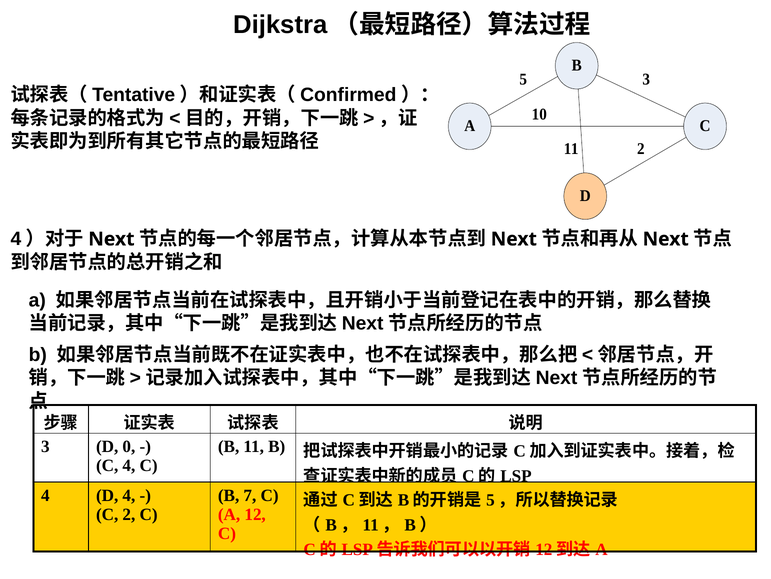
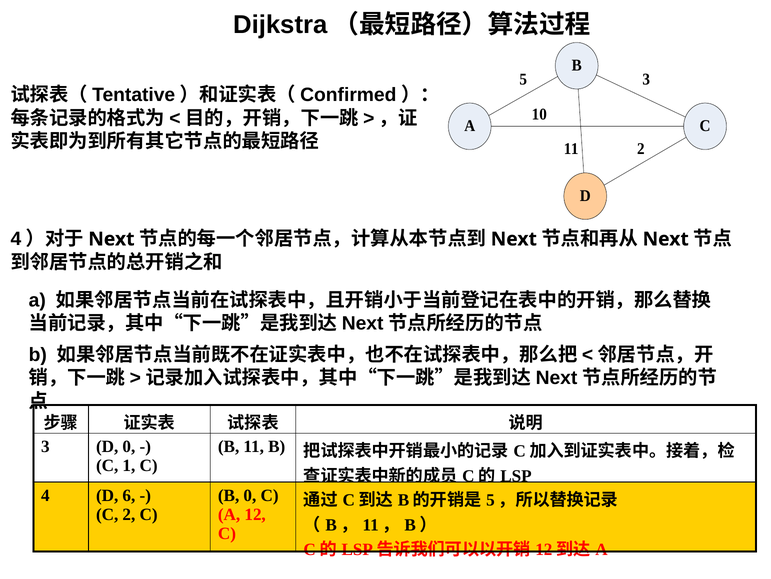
C 4: 4 -> 1 (129, 465)
D 4: 4 -> 6 (129, 495)
B 7: 7 -> 0 (250, 495)
